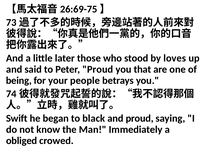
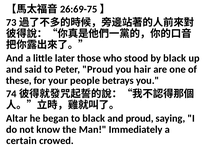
by loves: loves -> black (175, 58)
that: that -> hair (142, 69)
being: being -> these (19, 80)
Swift: Swift -> Altar (17, 118)
obliged: obliged -> certain (21, 140)
